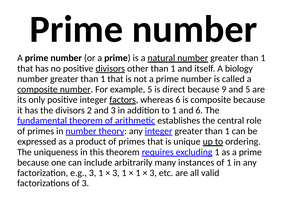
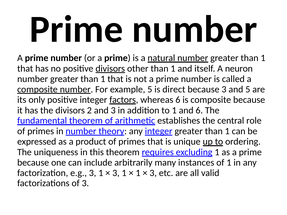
biology: biology -> neuron (239, 69)
because 9: 9 -> 3 (224, 89)
